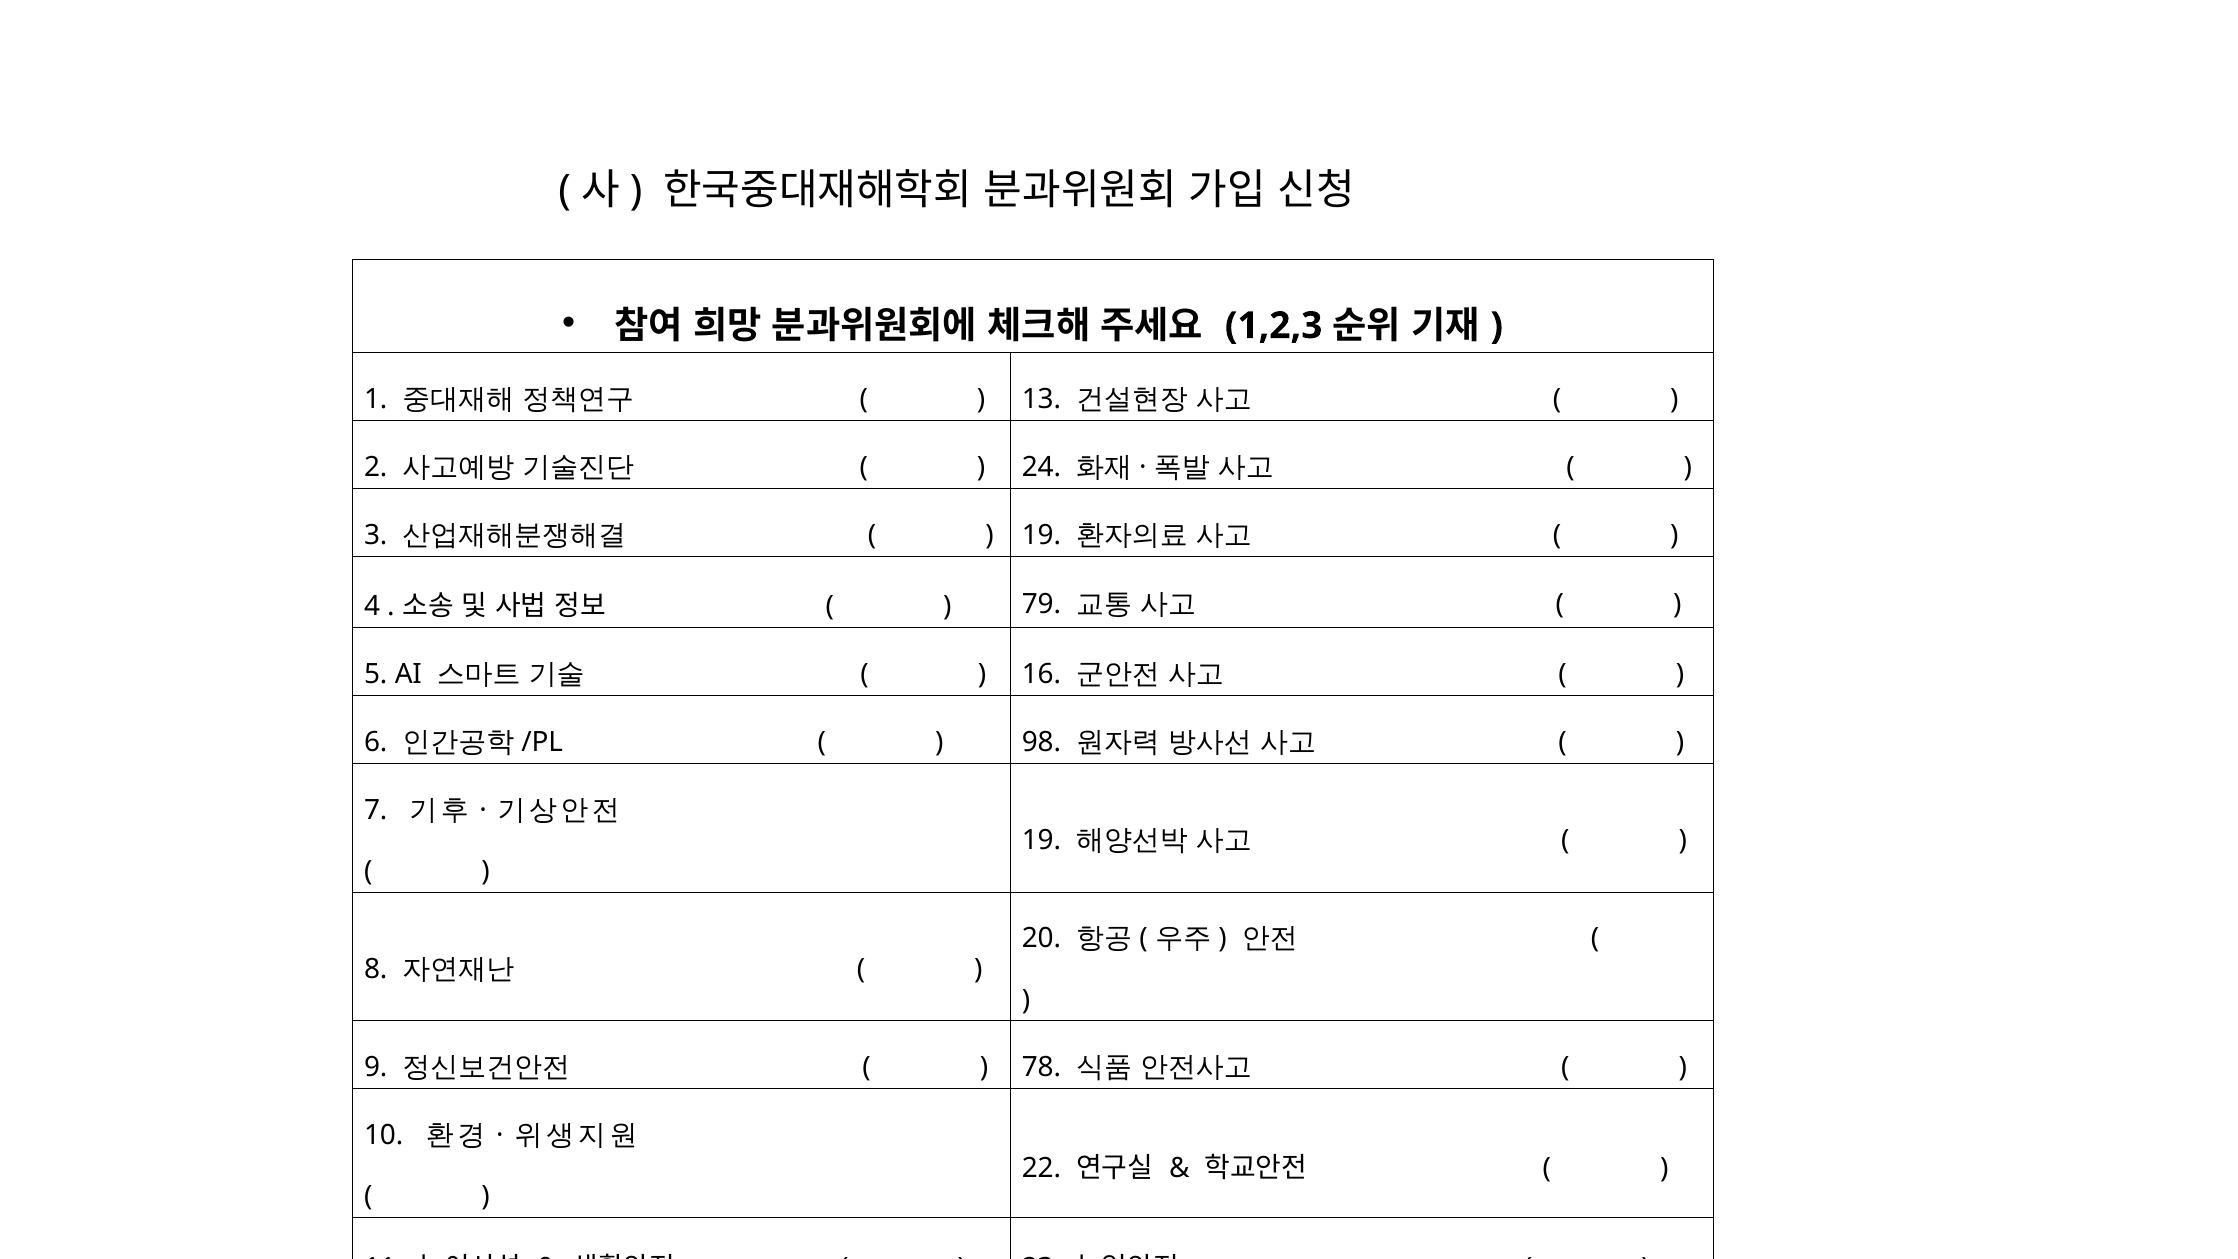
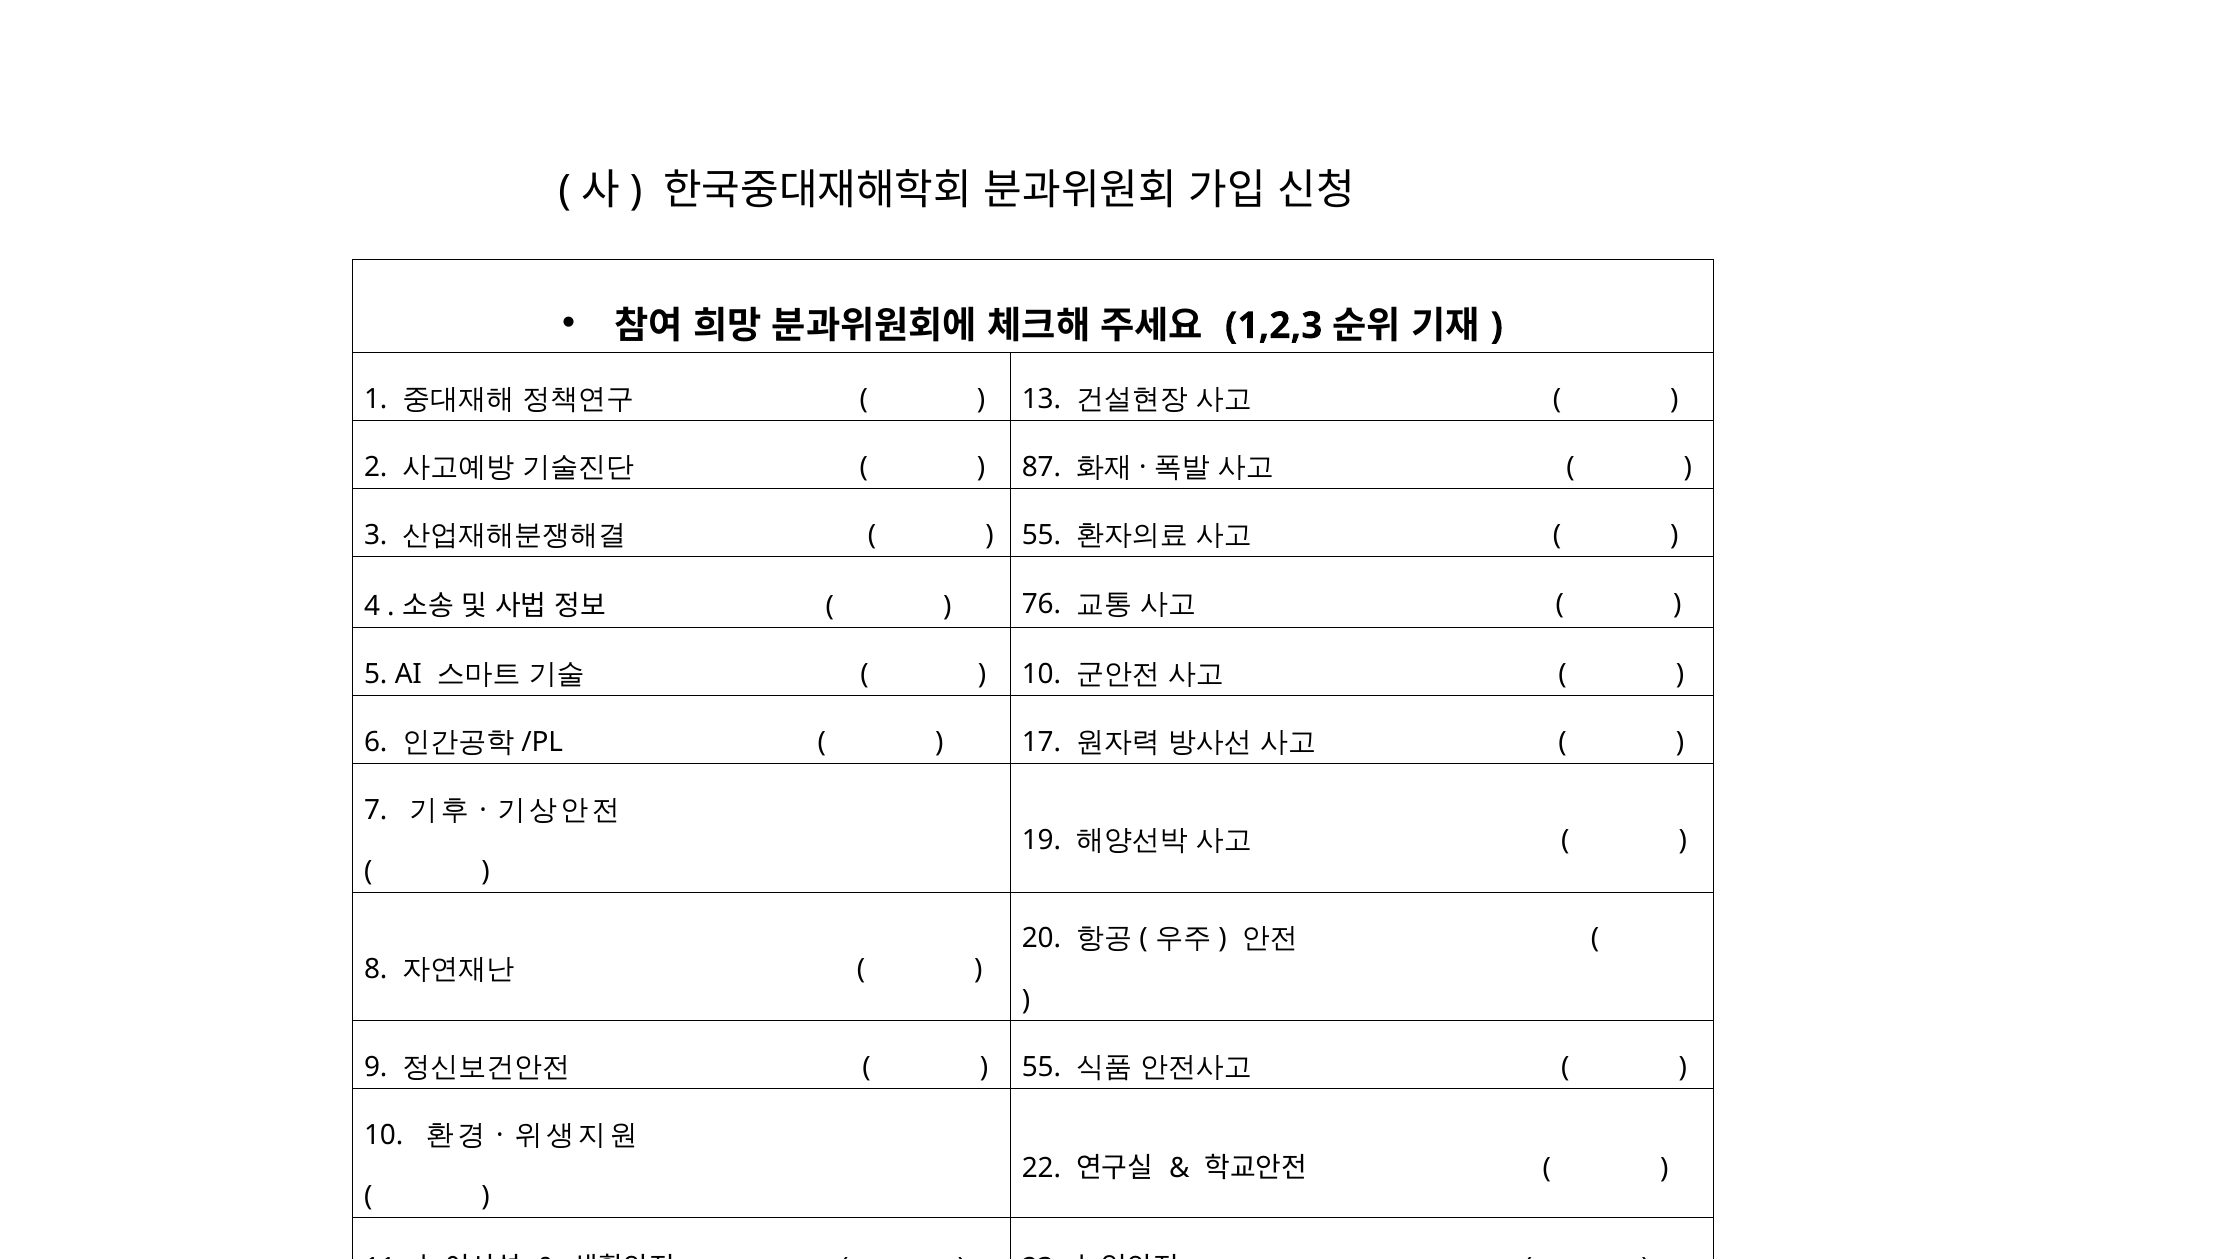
24: 24 -> 87 (1041, 467)
19: 19 -> 55 (1041, 535)
79: 79 -> 76 (1041, 605)
16: 16 -> 10 (1041, 674)
98: 98 -> 17 (1041, 742)
78: 78 -> 55 (1041, 1067)
